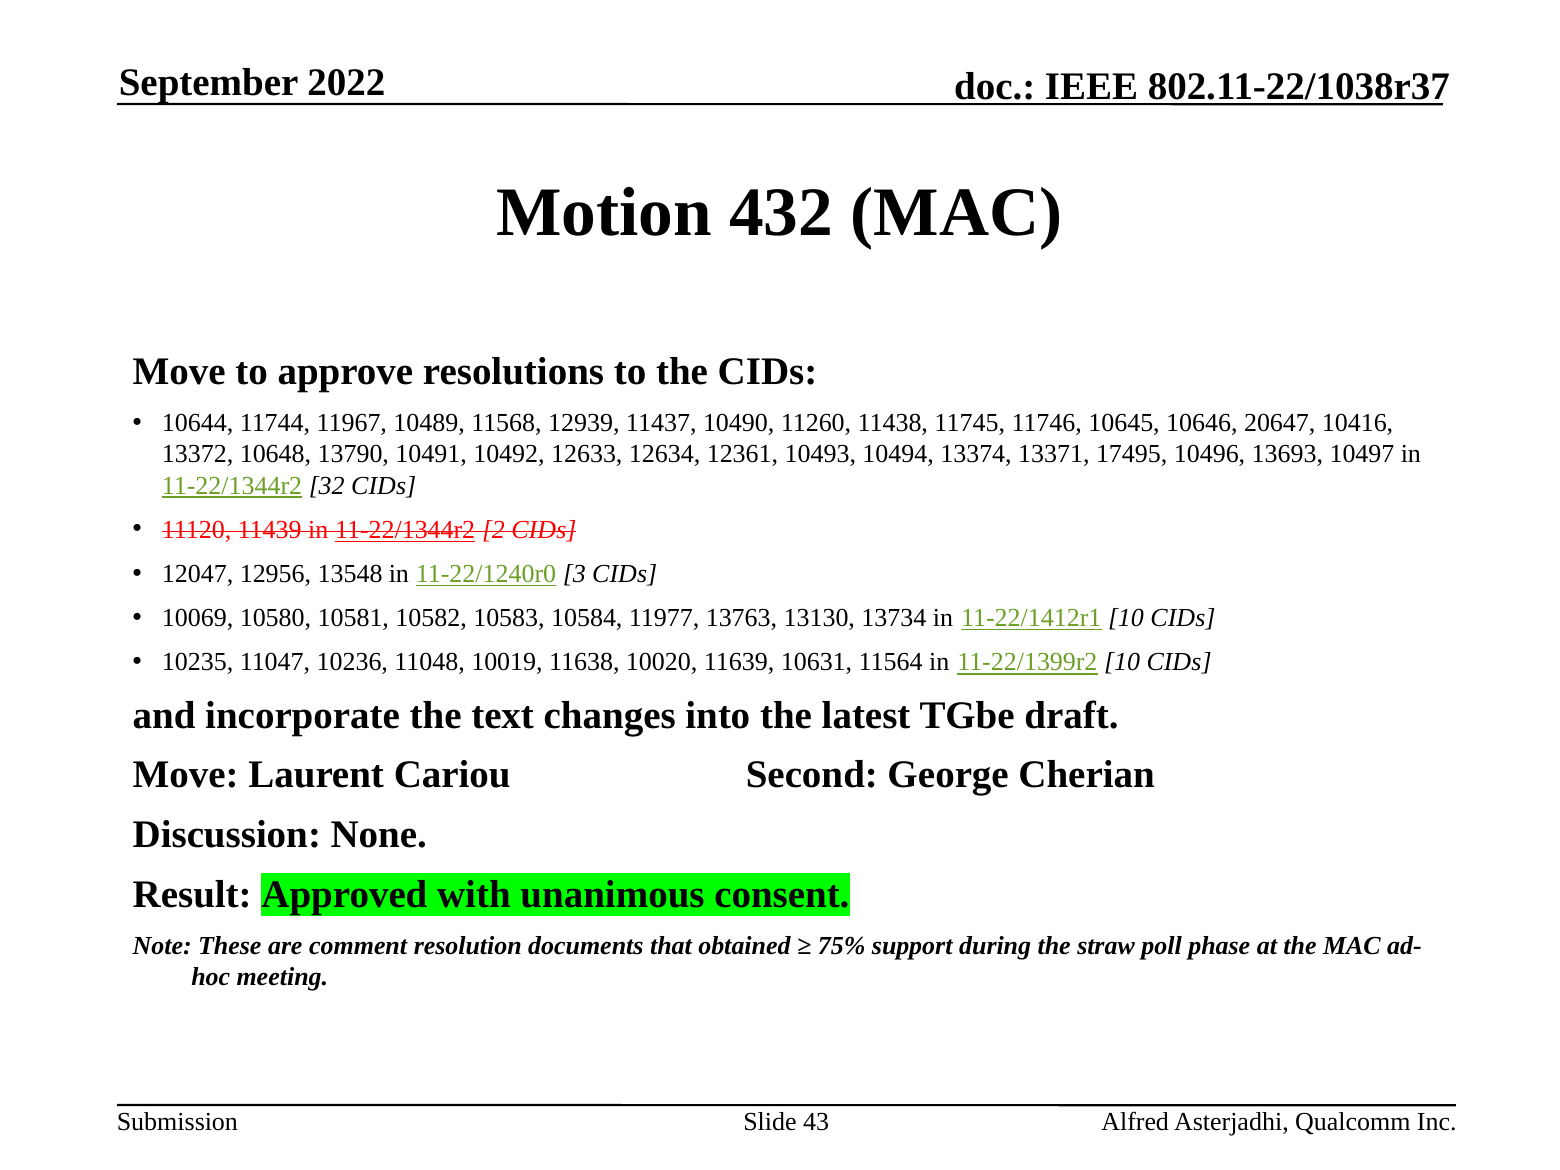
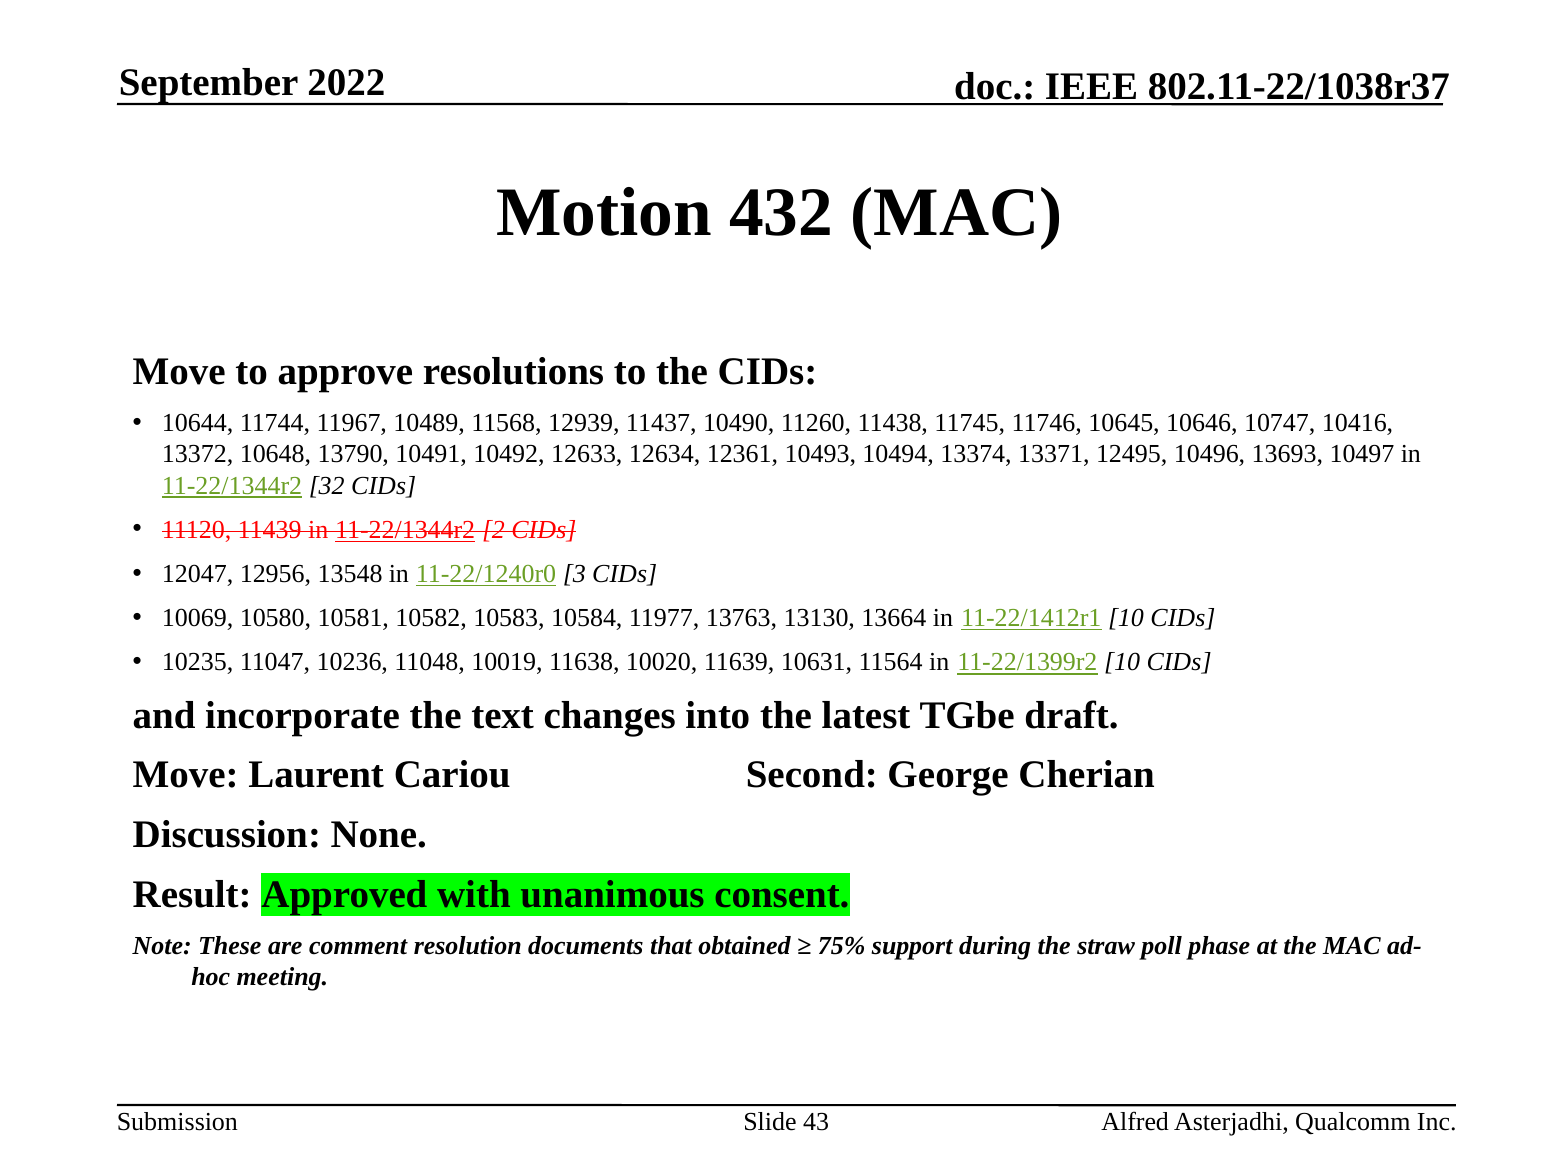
20647: 20647 -> 10747 (1280, 423)
17495: 17495 -> 12495 (1132, 454)
13734: 13734 -> 13664 (894, 618)
